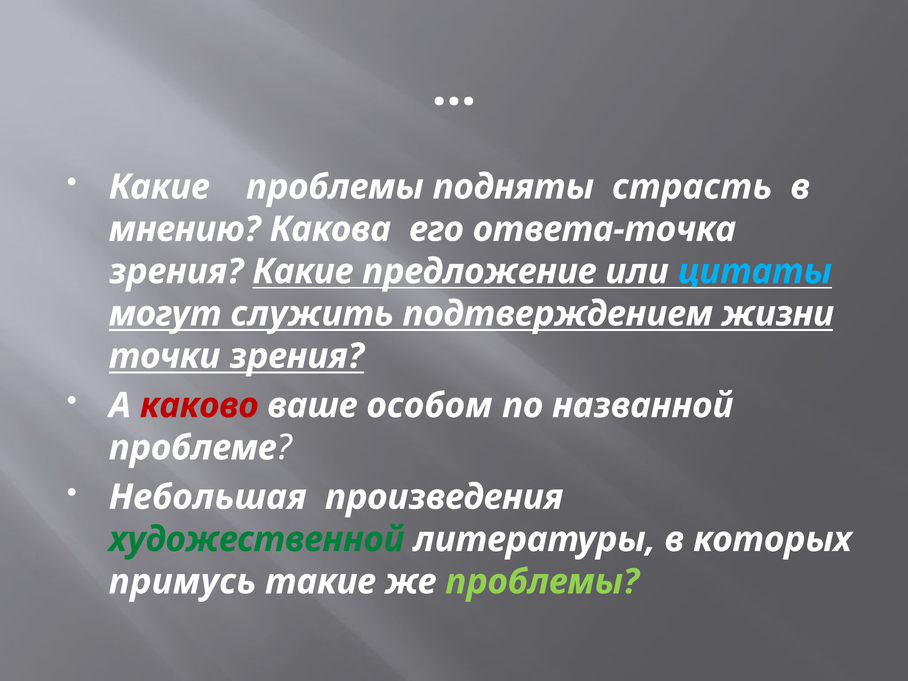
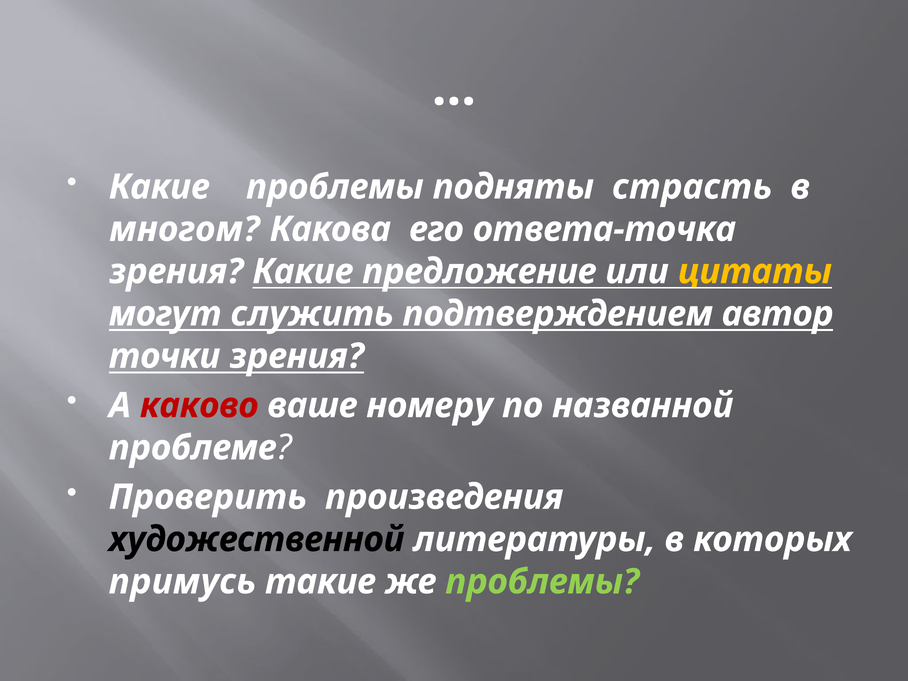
мнению: мнению -> многом (184, 229)
цитаты colour: light blue -> yellow (755, 272)
жизни: жизни -> автор (778, 314)
особом: особом -> номеру (430, 405)
Небольшая: Небольшая -> Проверить (208, 497)
художественной colour: green -> black (257, 539)
